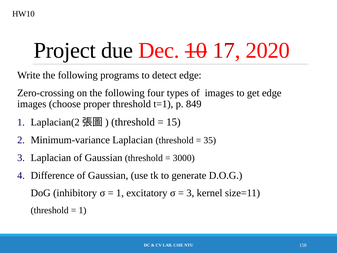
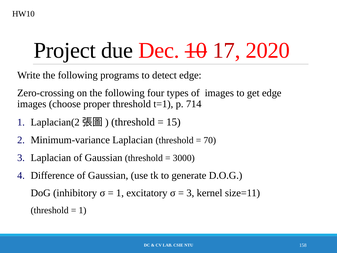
849: 849 -> 714 (194, 104)
35: 35 -> 70 (210, 140)
